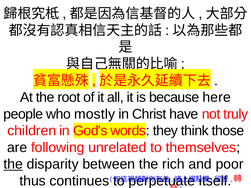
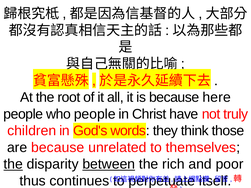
who mostly: mostly -> people (95, 114)
are following: following -> because (58, 148)
between underline: none -> present (109, 164)
